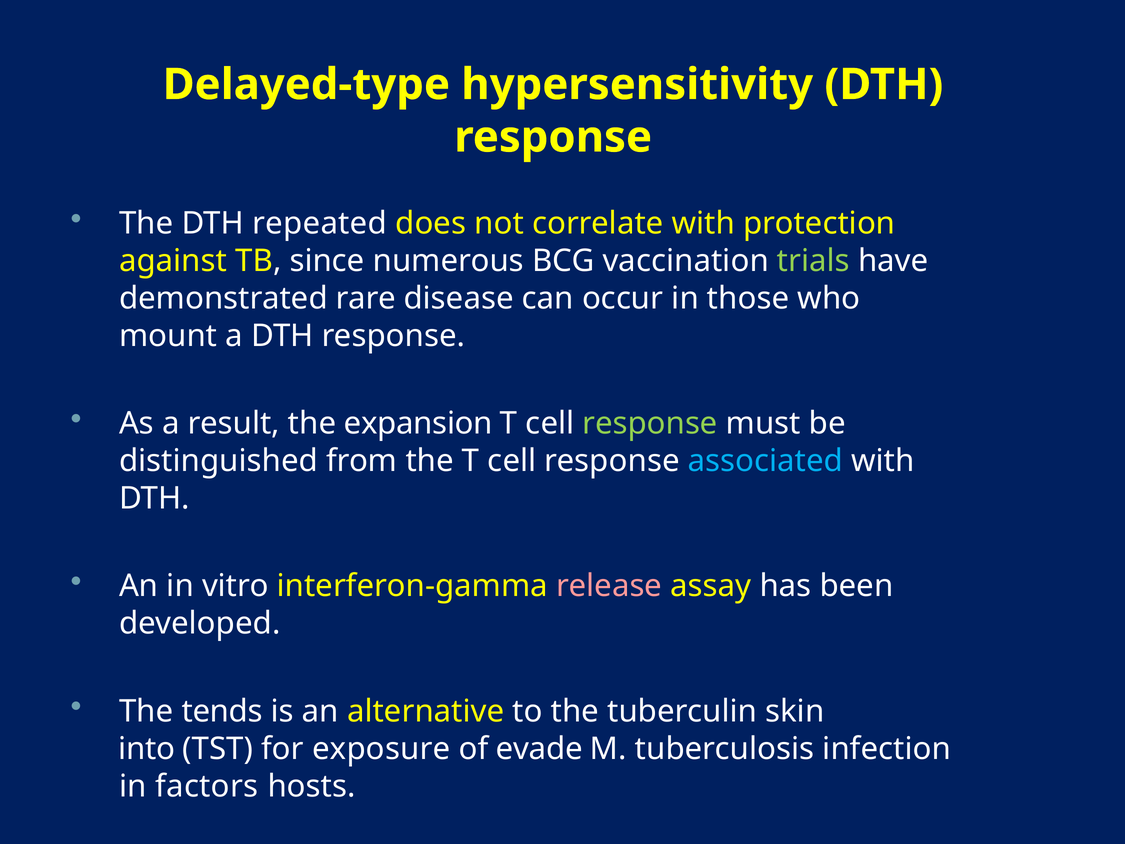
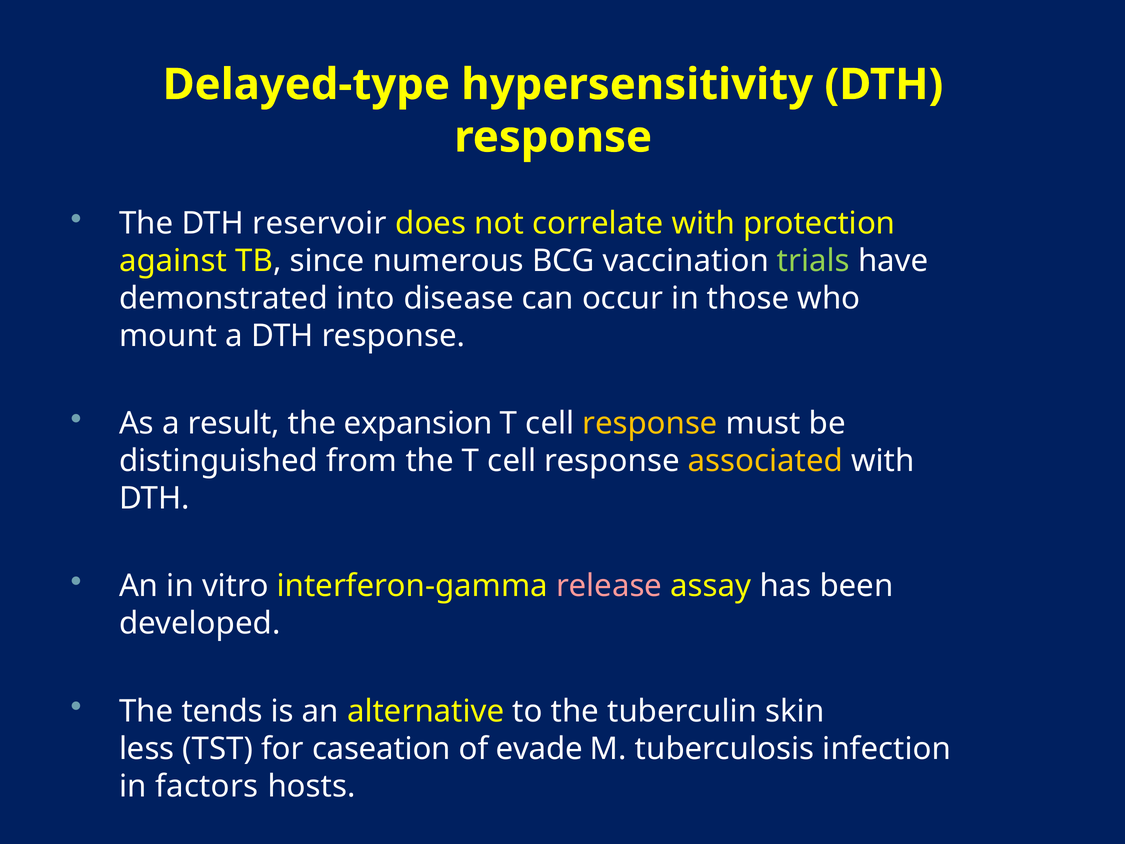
repeated: repeated -> reservoir (320, 223)
rare: rare -> into (366, 298)
response colour: light green -> yellow (650, 423)
associated colour: light blue -> yellow (766, 461)
into: into -> less (147, 749)
exposure: exposure -> caseation (381, 749)
